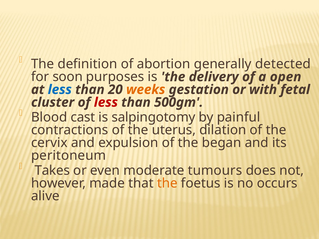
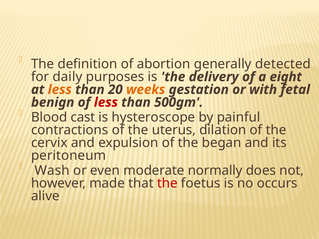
soon: soon -> daily (68, 77)
open: open -> eight (286, 77)
less colour: blue -> orange (60, 90)
cluster: cluster -> benign (53, 102)
salpingotomy: salpingotomy -> hysteroscope (153, 117)
Takes: Takes -> Wash (52, 171)
tumours: tumours -> normally (215, 171)
the colour: orange -> red (167, 184)
